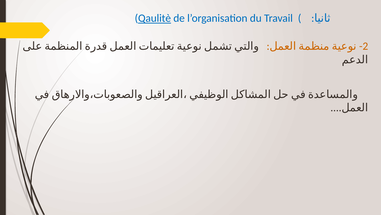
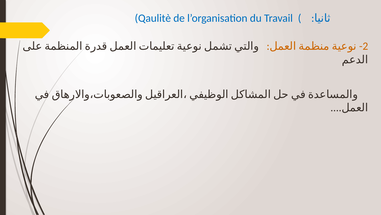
Qaulitè underline: present -> none (155, 18)
